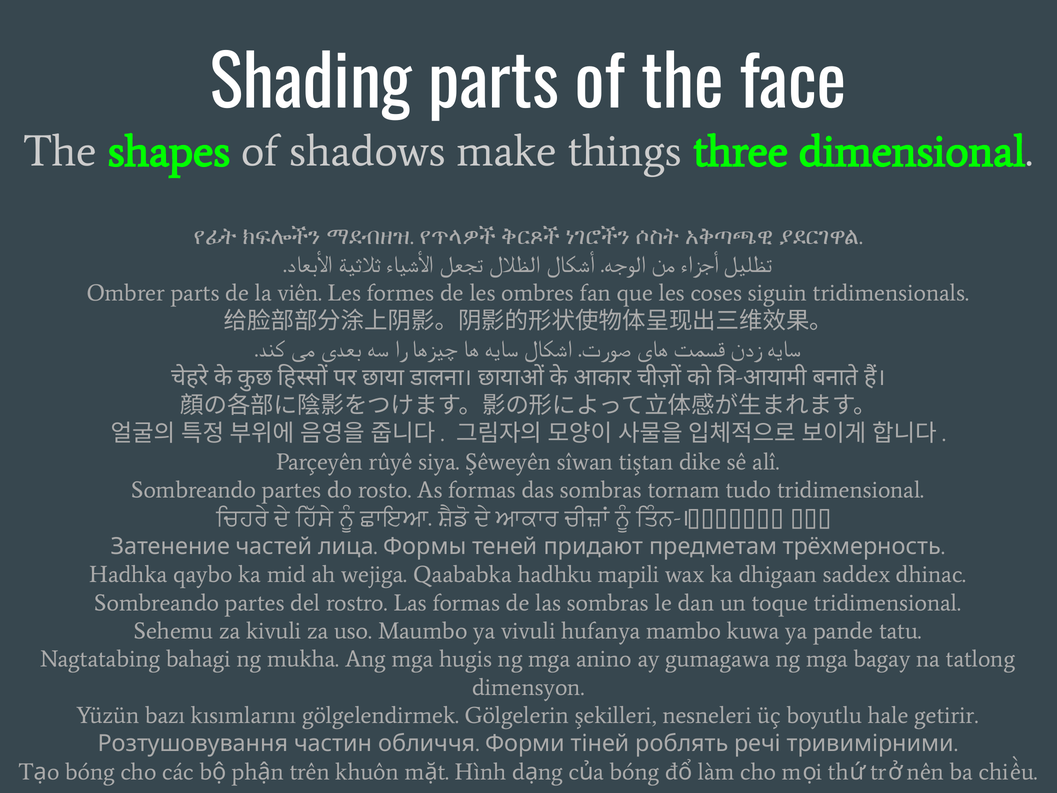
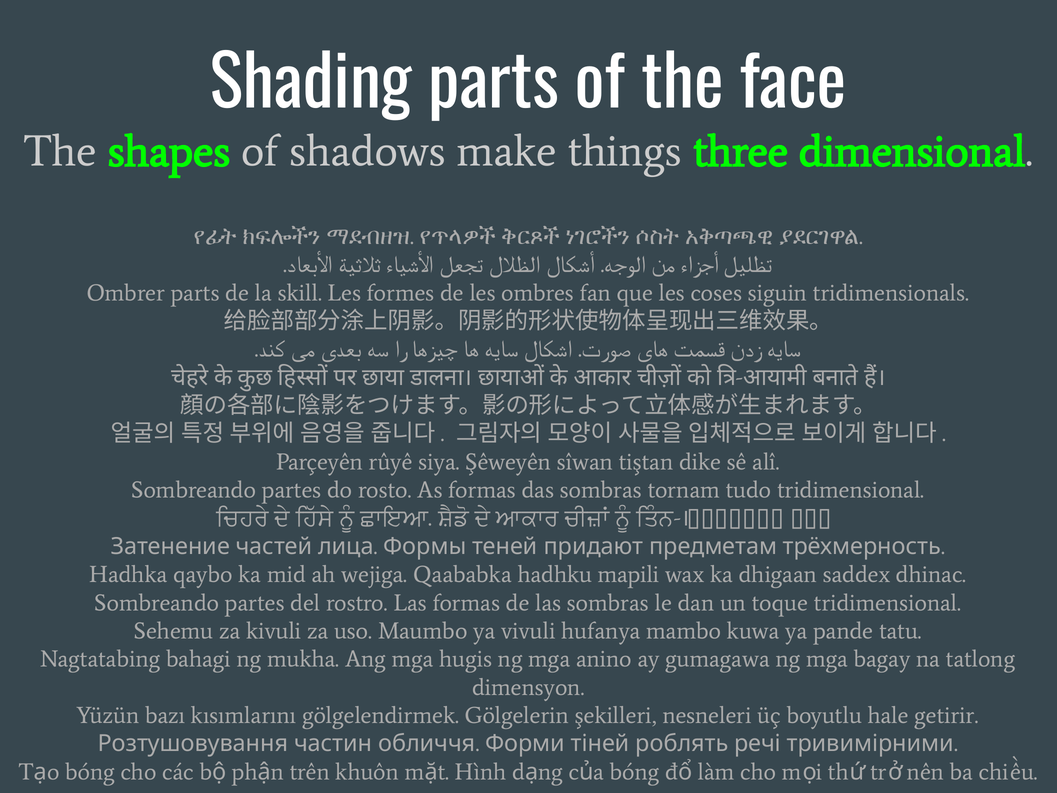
viên: viên -> skill (300, 293)
